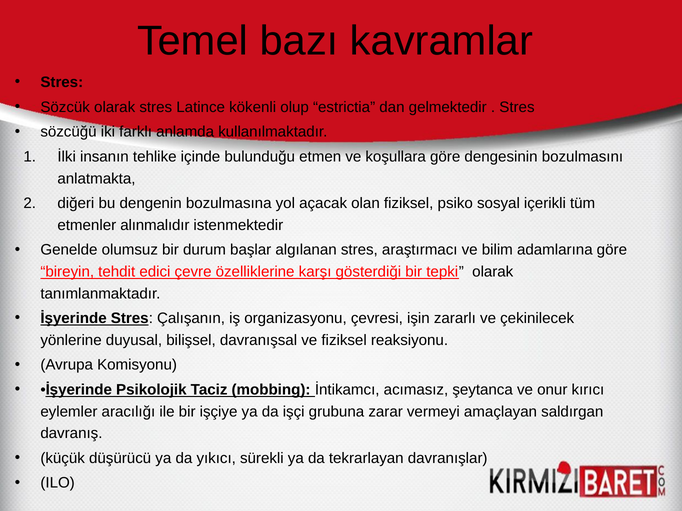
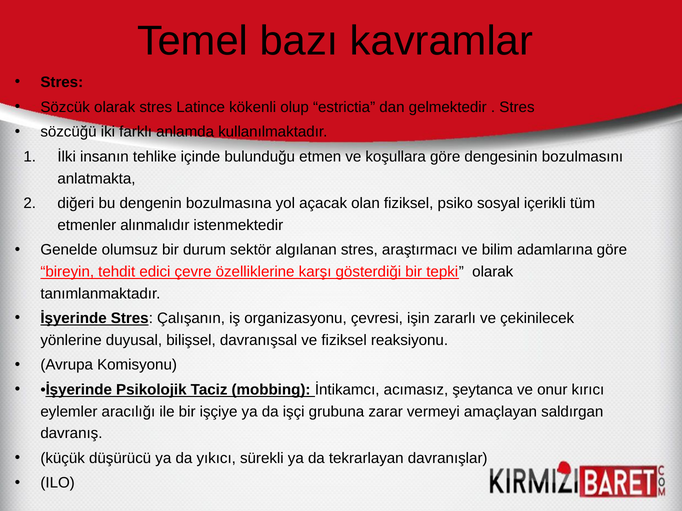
başlar: başlar -> sektör (251, 250)
